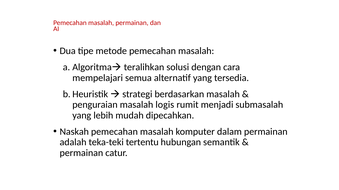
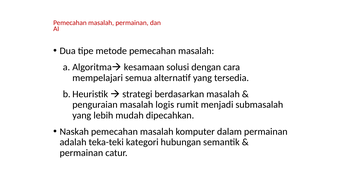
teralihkan: teralihkan -> kesamaan (144, 67)
tertentu: tertentu -> kategori (142, 143)
